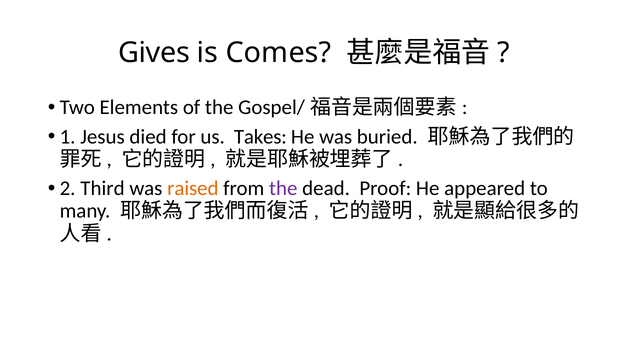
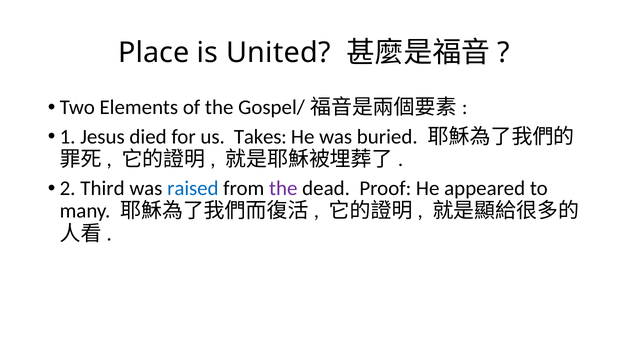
Gives: Gives -> Place (154, 53)
Comes: Comes -> United (278, 53)
raised colour: orange -> blue (193, 189)
